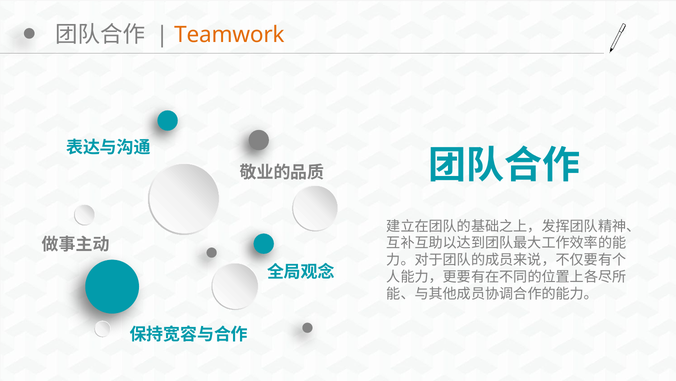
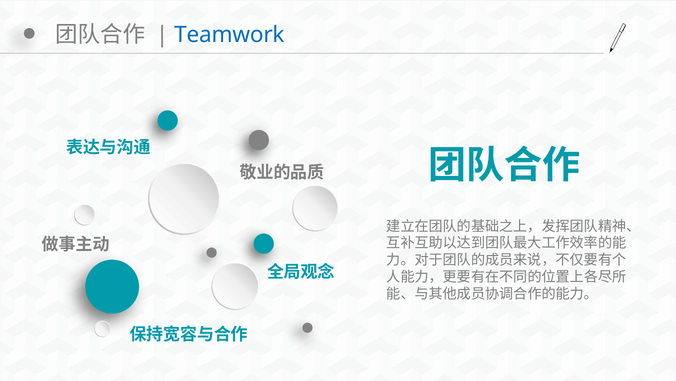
Teamwork colour: orange -> blue (229, 35)
